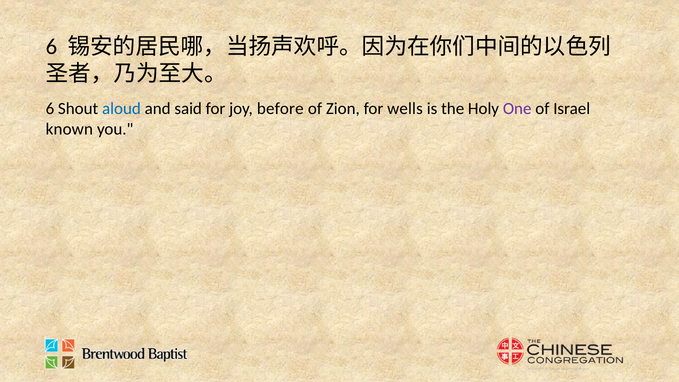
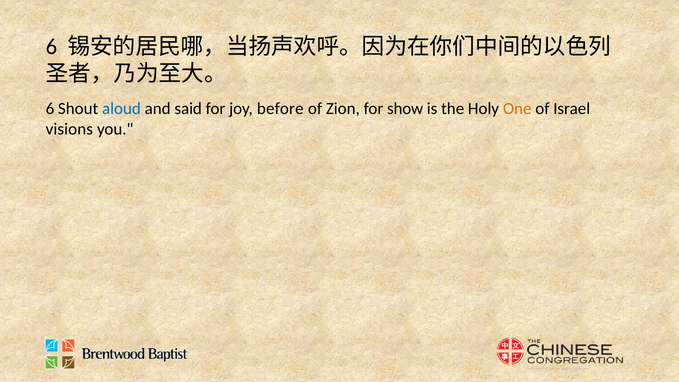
wells: wells -> show (405, 109)
One colour: purple -> orange (517, 109)
known: known -> visions (69, 129)
